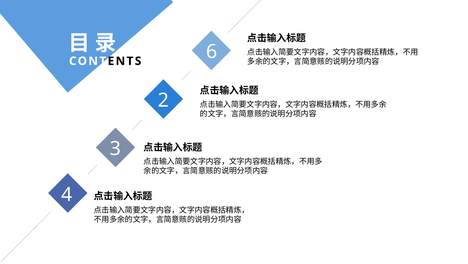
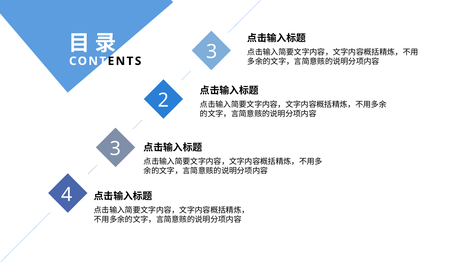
CONTENTS 6: 6 -> 3 (212, 51)
